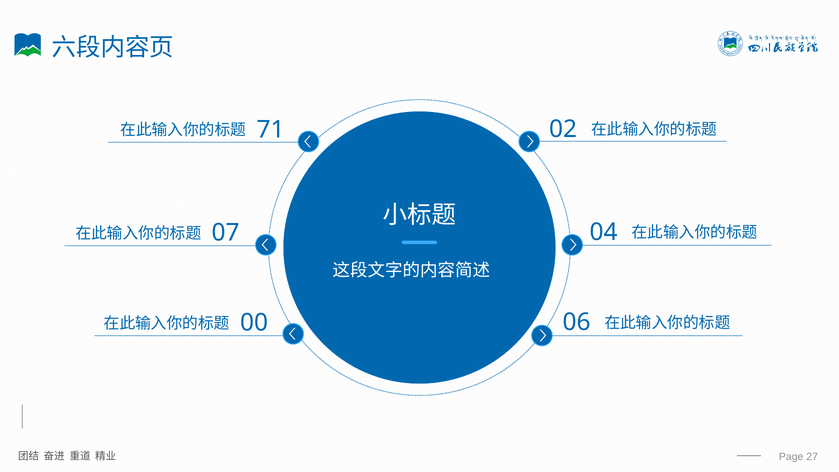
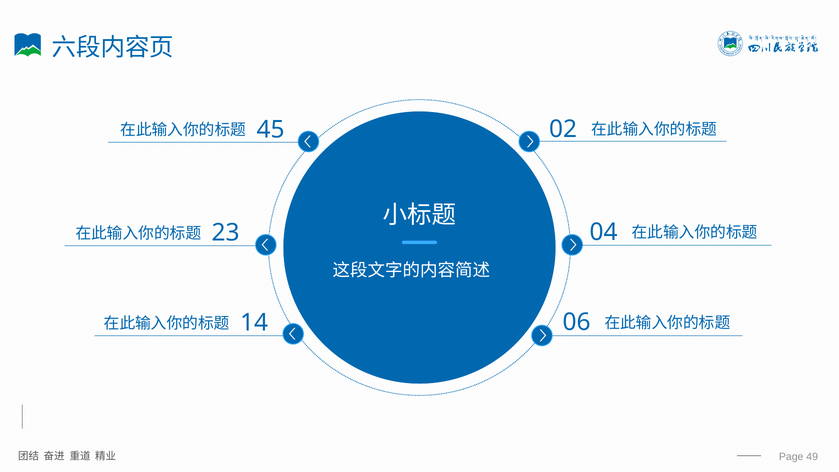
71: 71 -> 45 (271, 130)
07: 07 -> 23 (226, 233)
00: 00 -> 14 (254, 323)
27: 27 -> 49 (812, 457)
